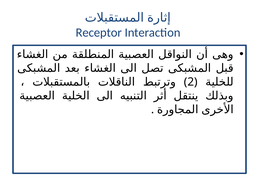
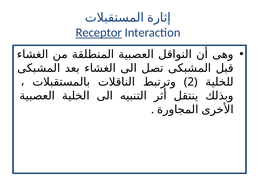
Receptor underline: none -> present (99, 33)
